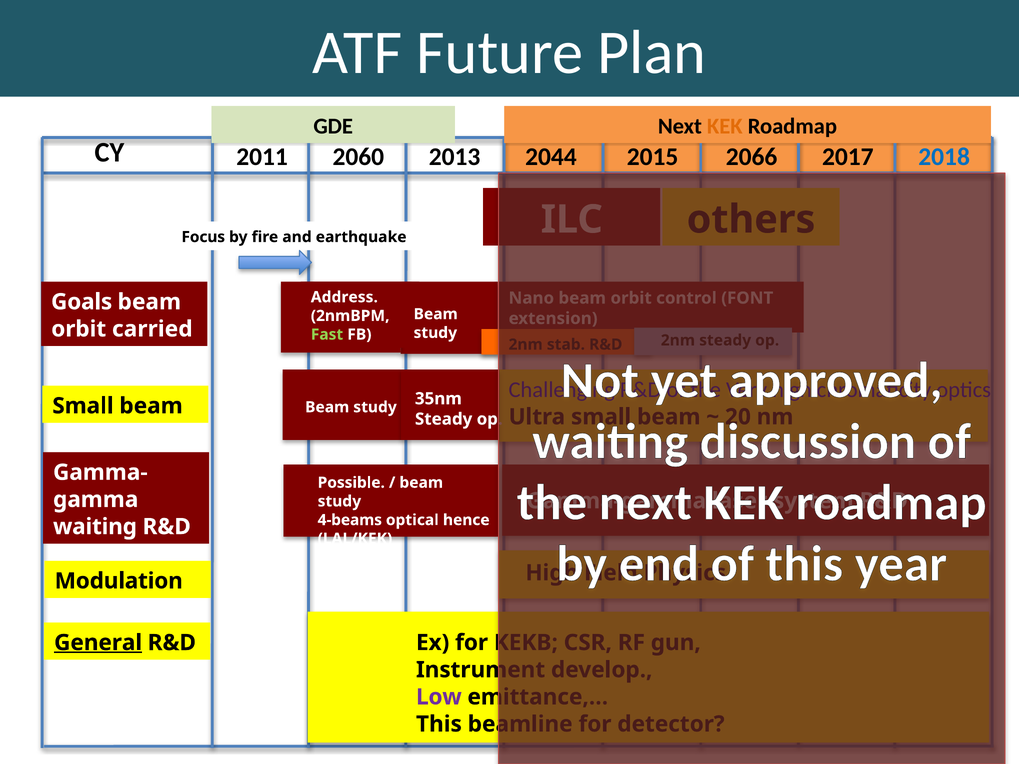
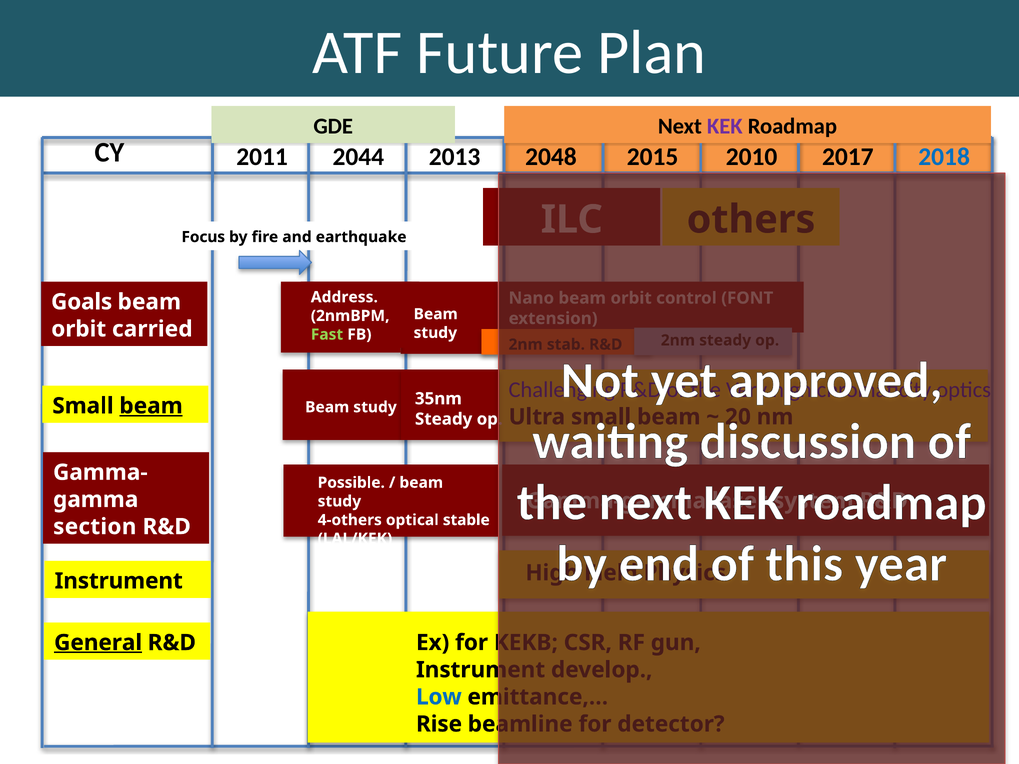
KEK colour: orange -> purple (725, 126)
2060: 2060 -> 2044 (358, 157)
2044: 2044 -> 2048 (551, 157)
2066: 2066 -> 2010 (752, 157)
beam underline: none -> present (151, 406)
4-beams: 4-beams -> 4-others (350, 520)
hence: hence -> stable (466, 520)
waiting: waiting -> section (95, 527)
Modulation: Modulation -> Instrument (119, 581)
Low colour: purple -> blue (439, 697)
This: This -> Rise (439, 724)
